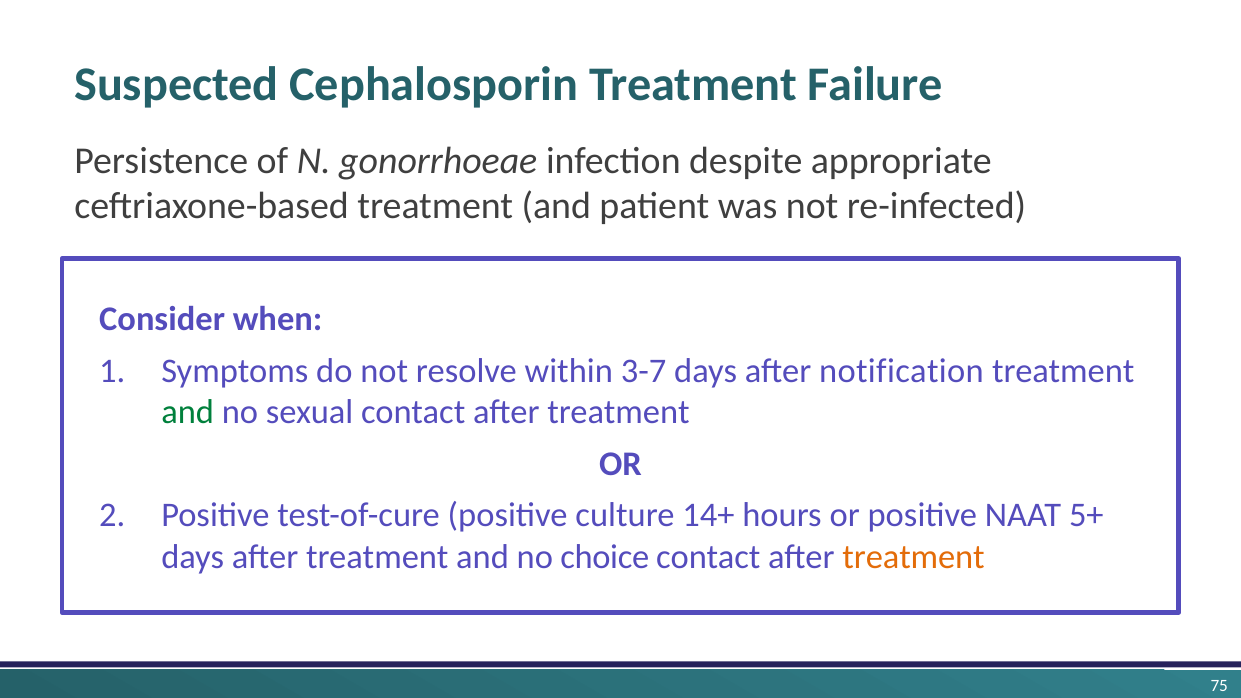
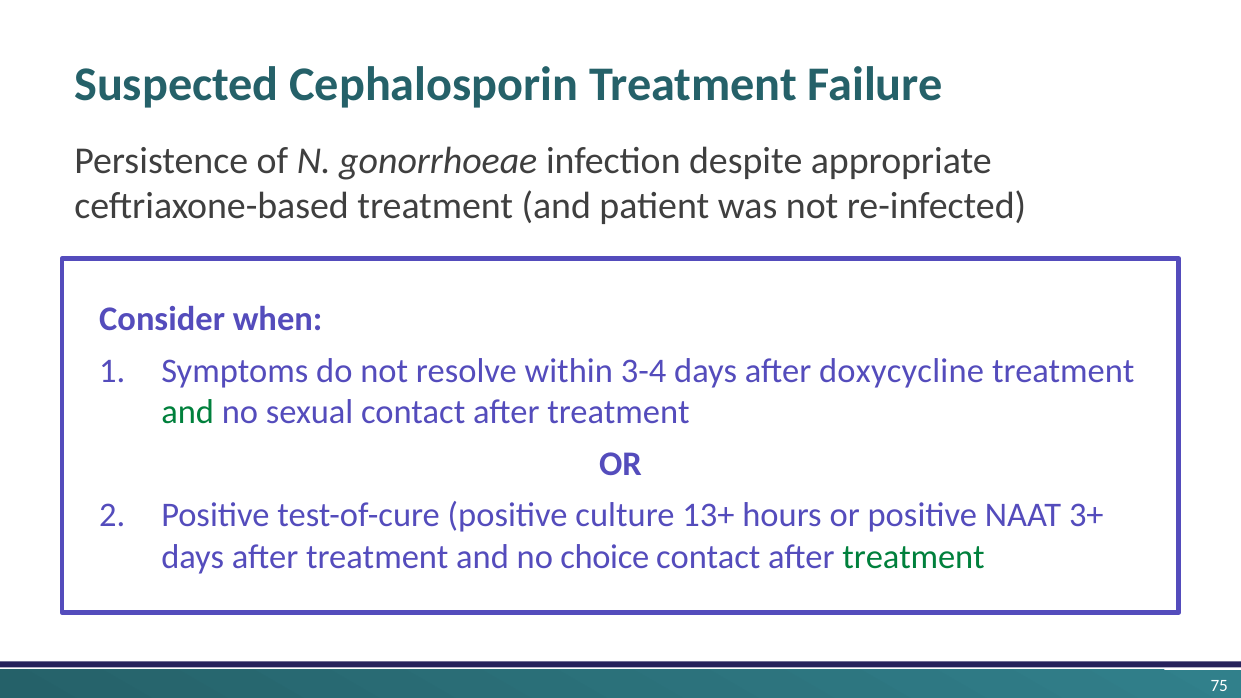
3-7: 3-7 -> 3-4 (644, 371)
notification: notification -> doxycycline (902, 371)
14+: 14+ -> 13+ (708, 516)
5+: 5+ -> 3+ (1086, 516)
treatment colour: orange -> green (914, 557)
